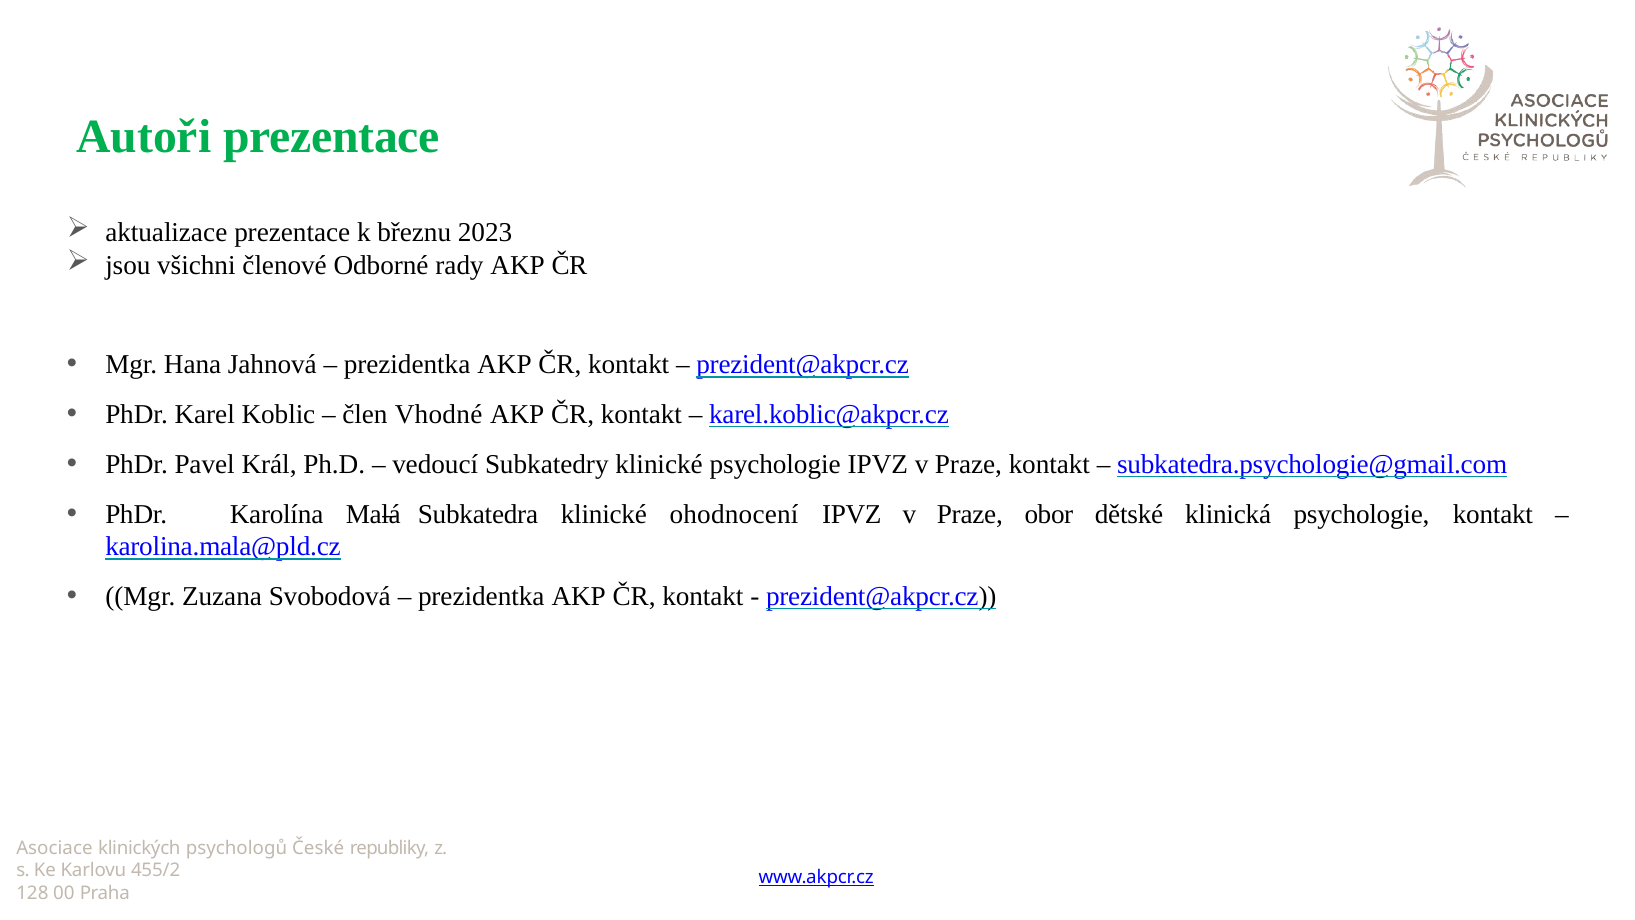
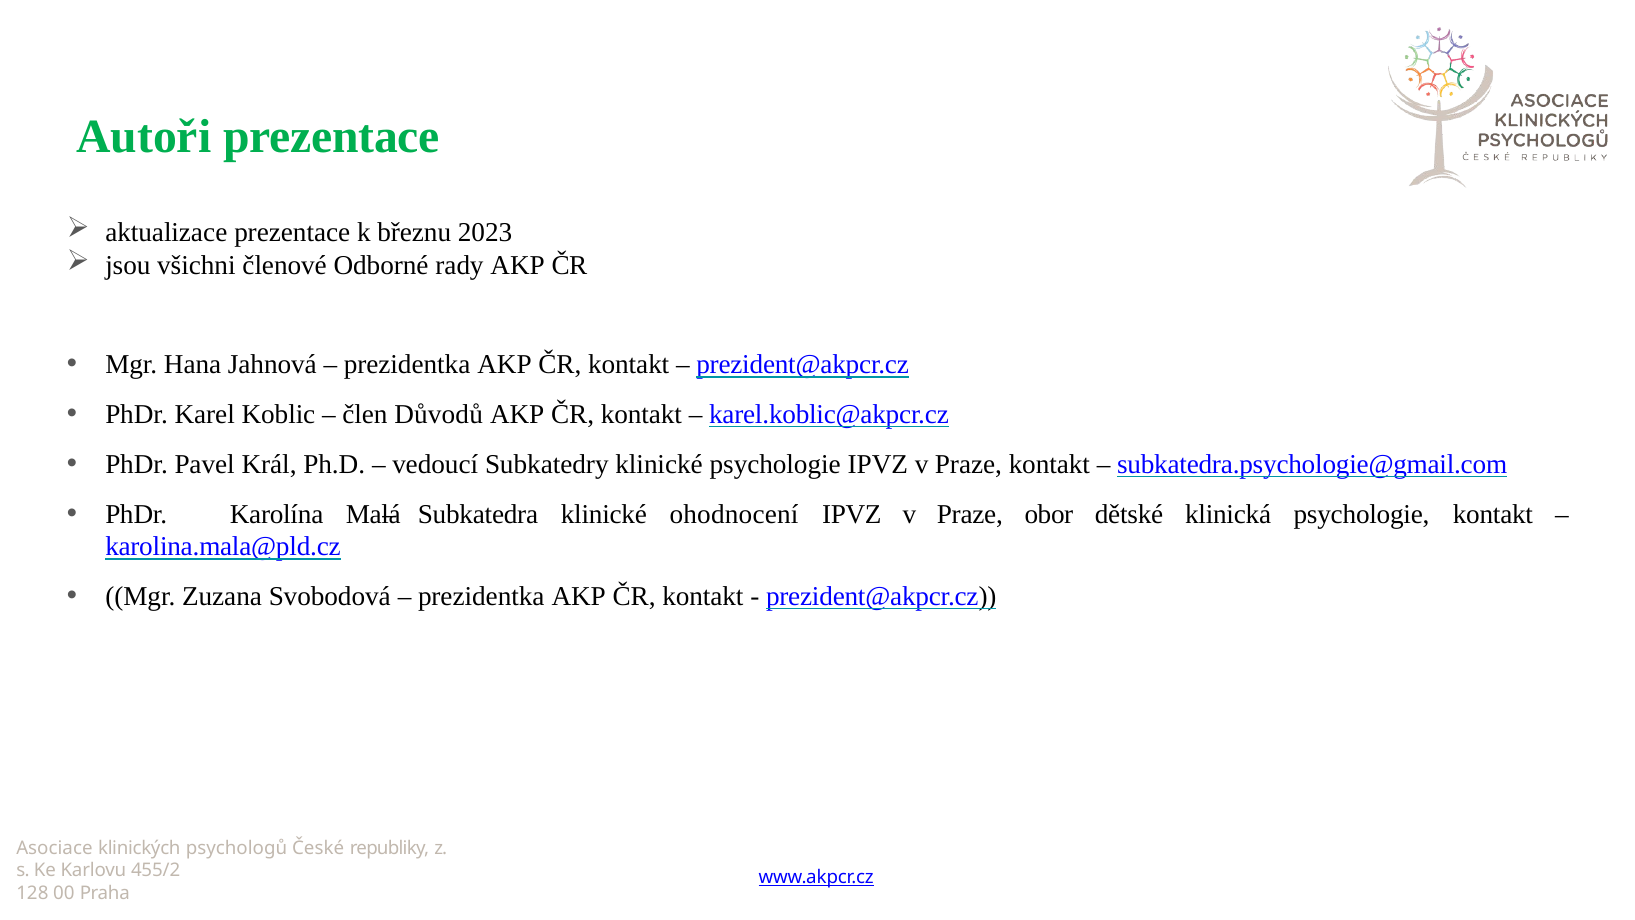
Vhodné: Vhodné -> Důvodů (439, 415)
